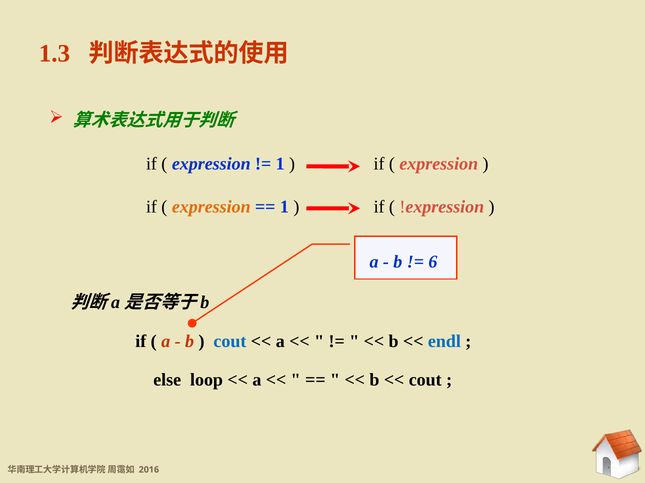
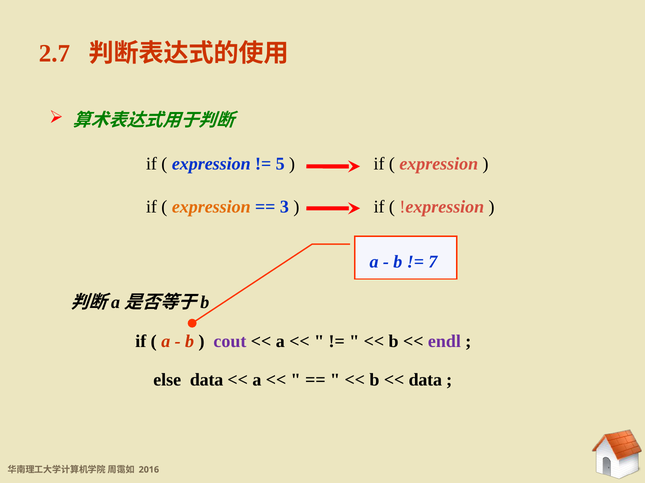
1.3: 1.3 -> 2.7 (54, 53)
1: 1 -> 5 (280, 164)
1: 1 -> 3 (284, 207)
6: 6 -> 7 (433, 262)
cout colour: blue -> purple (230, 342)
endl colour: blue -> purple (444, 342)
else loop: loop -> data (207, 380)
cout: cout -> data (425, 380)
